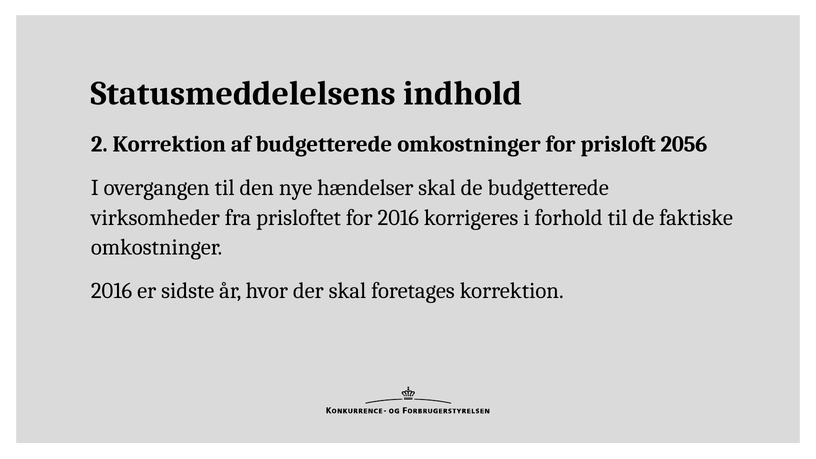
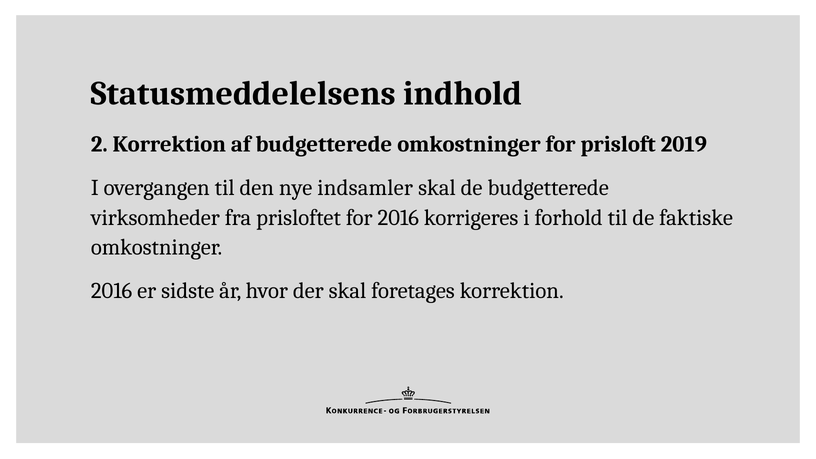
2056: 2056 -> 2019 (684, 144)
hændelser: hændelser -> indsamler (365, 188)
